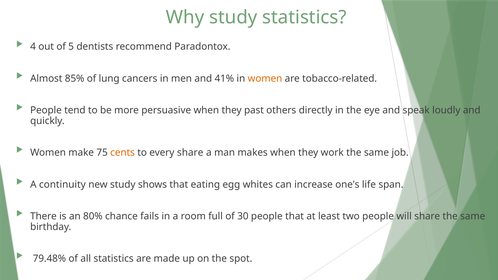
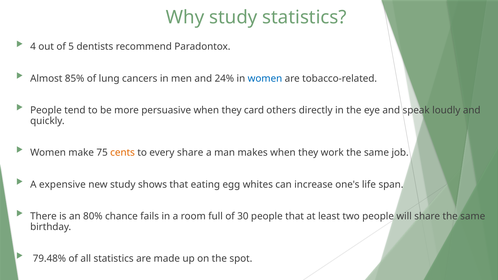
41%: 41% -> 24% (224, 79)
women colour: orange -> blue (265, 79)
past: past -> card (254, 110)
continuity: continuity -> expensive (62, 185)
